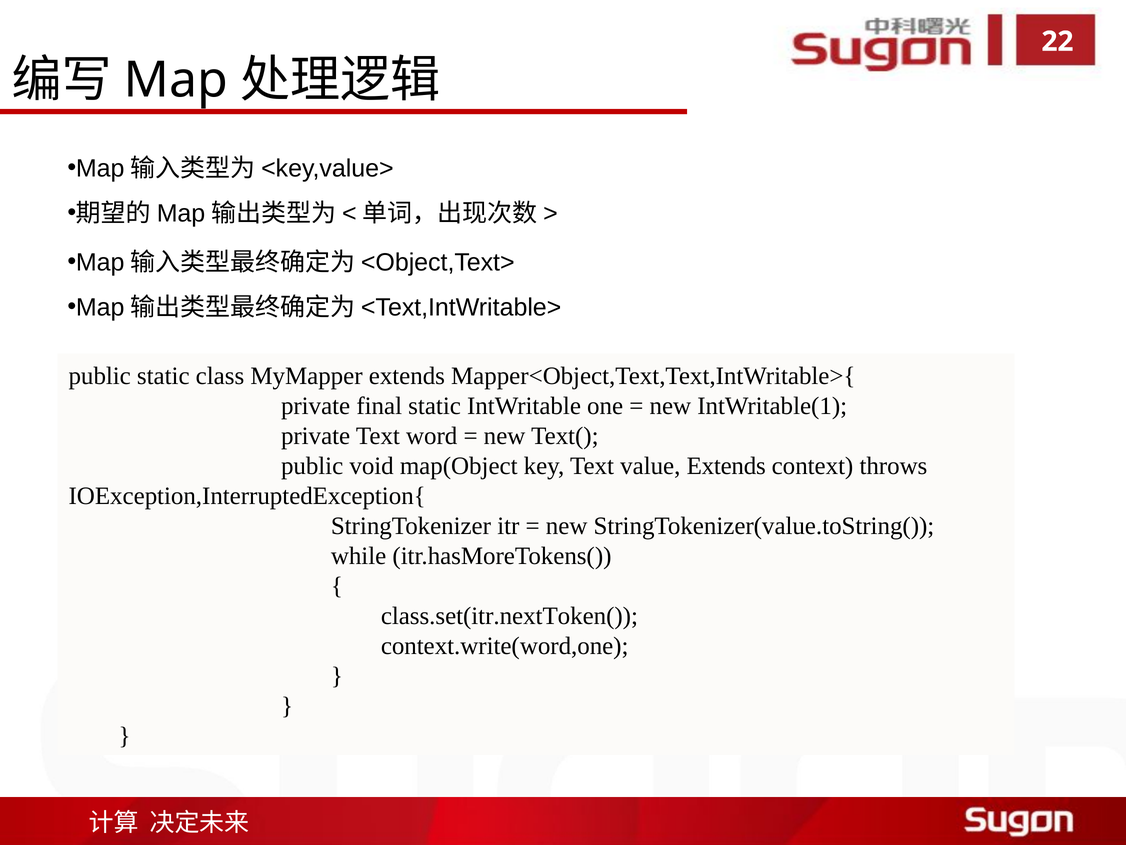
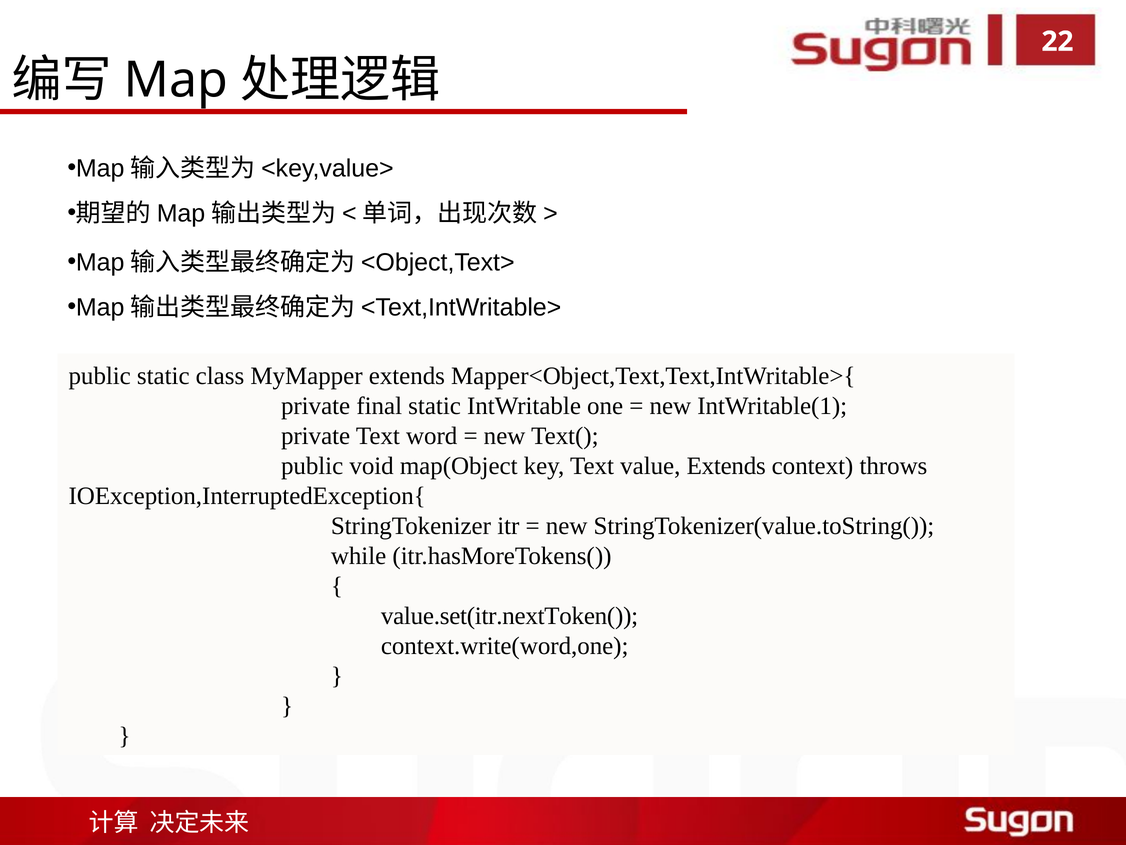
class.set(itr.nextToken(: class.set(itr.nextToken( -> value.set(itr.nextToken( (510, 616)
